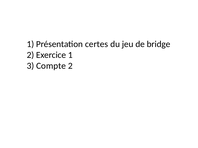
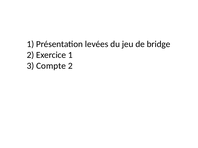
certes: certes -> levées (97, 44)
